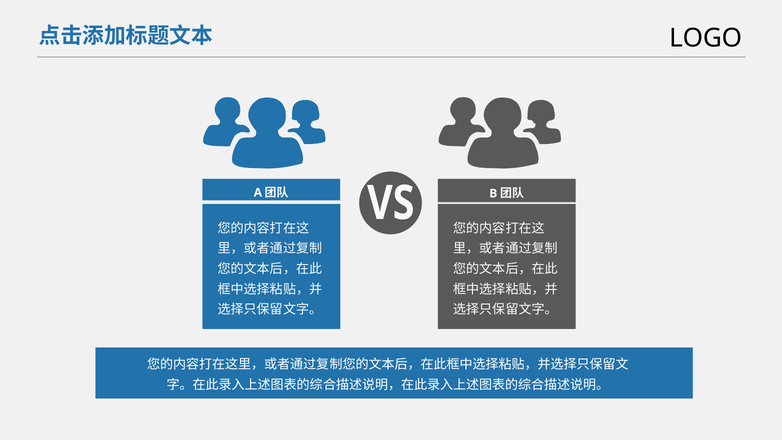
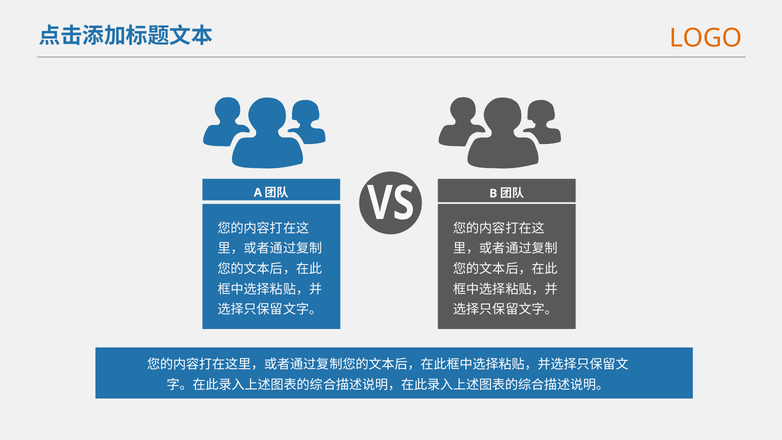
LOGO colour: black -> orange (706, 38)
